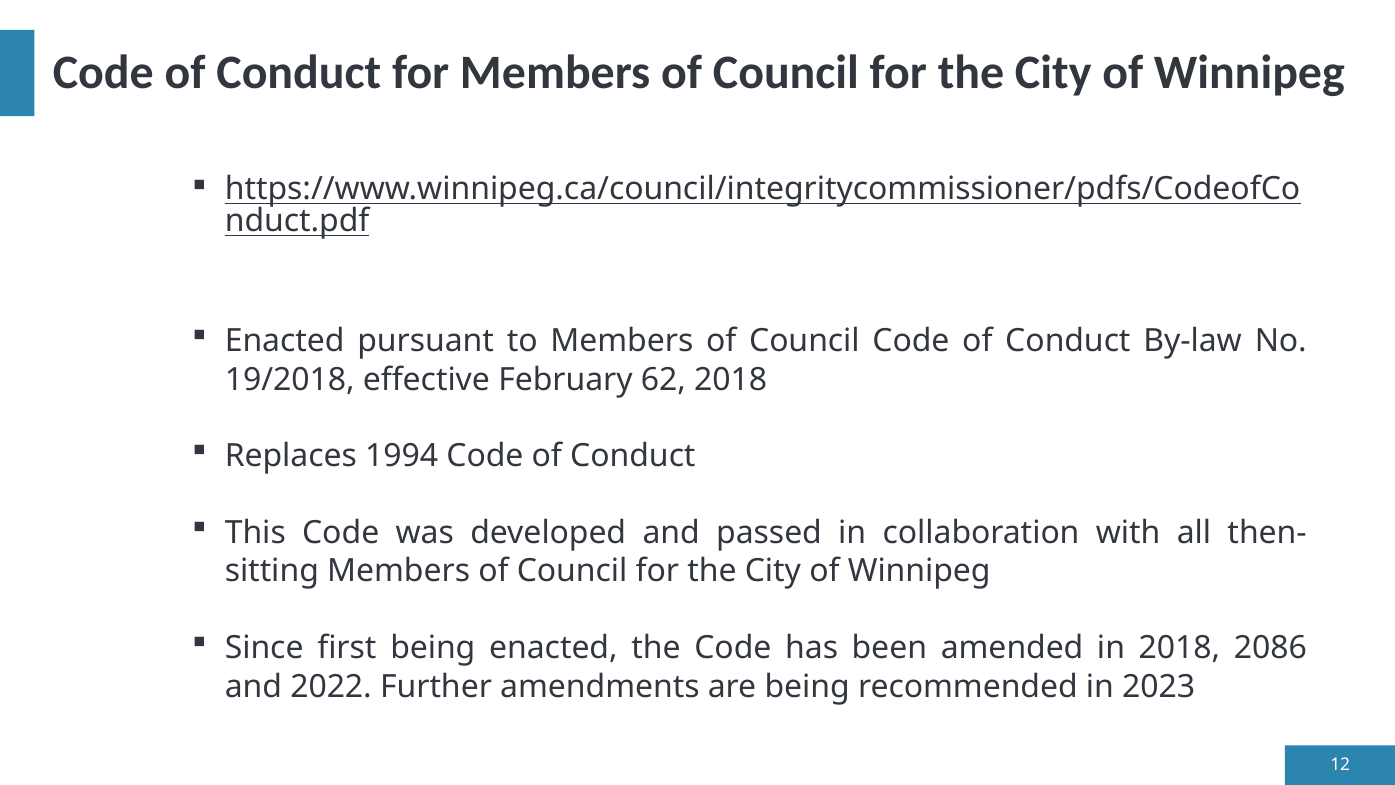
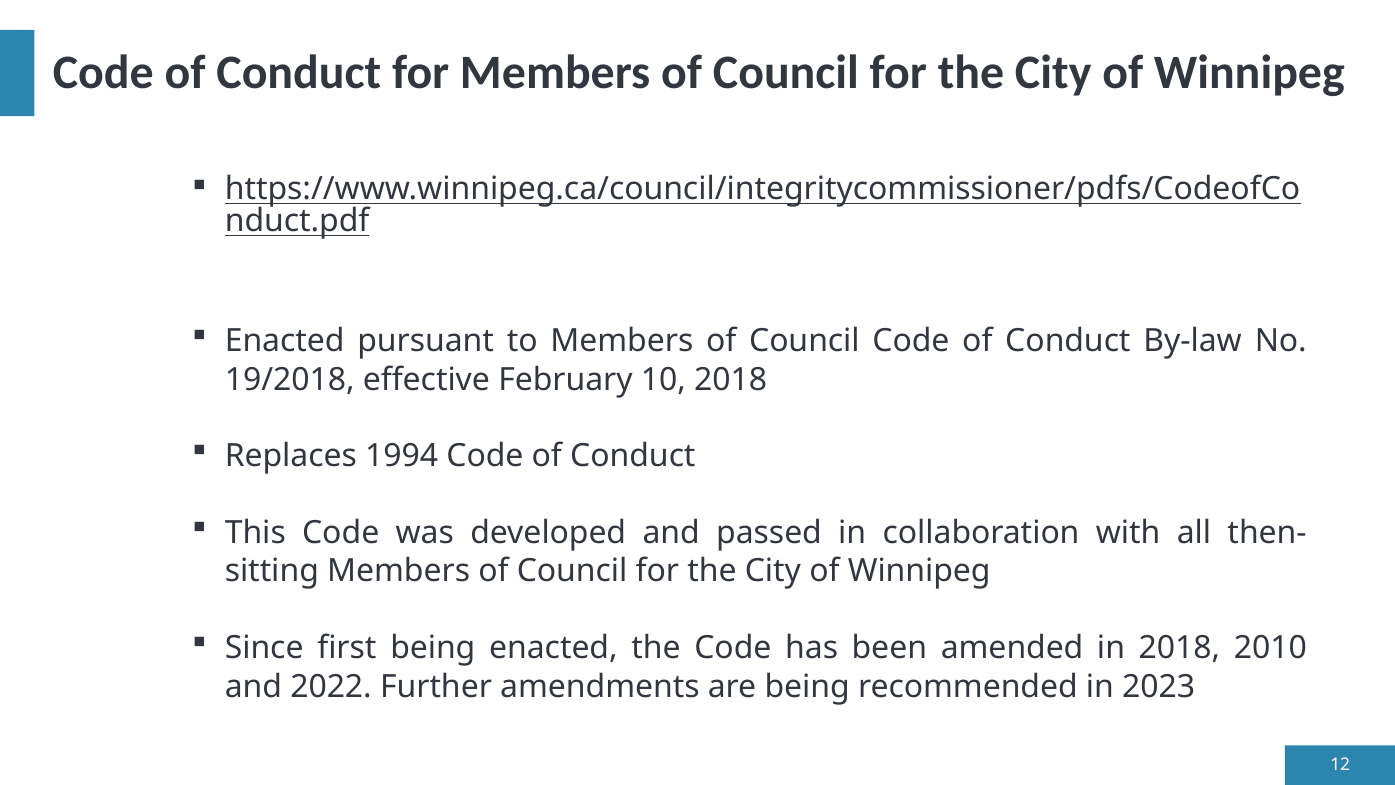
62: 62 -> 10 (663, 379)
2086: 2086 -> 2010 (1270, 648)
